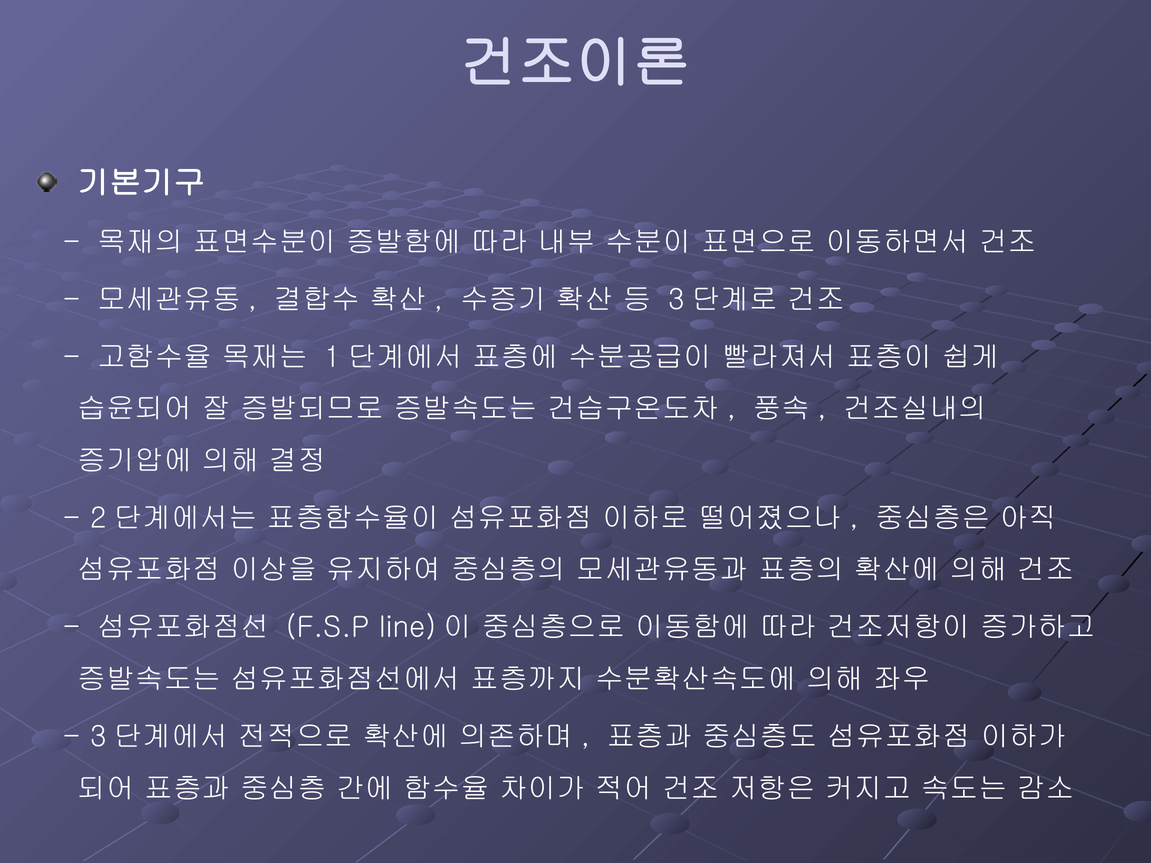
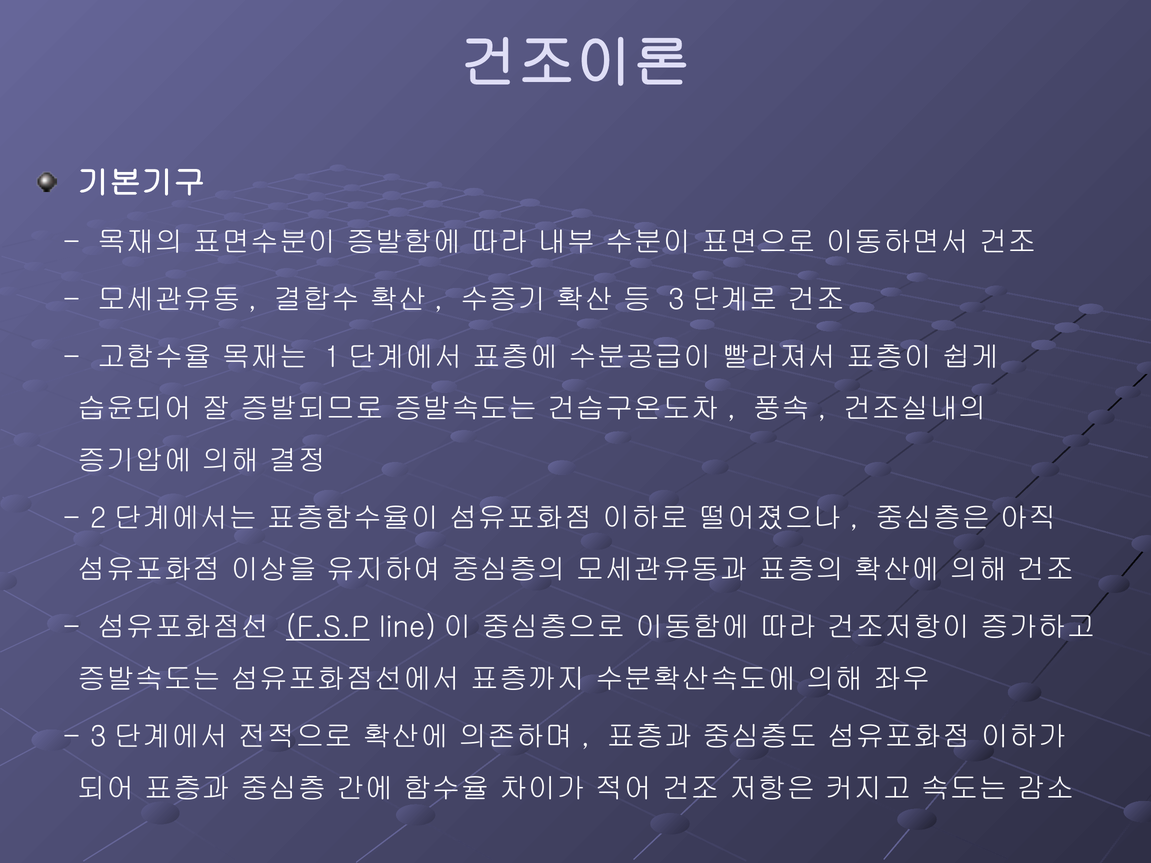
F.S.P underline: none -> present (328, 628)
